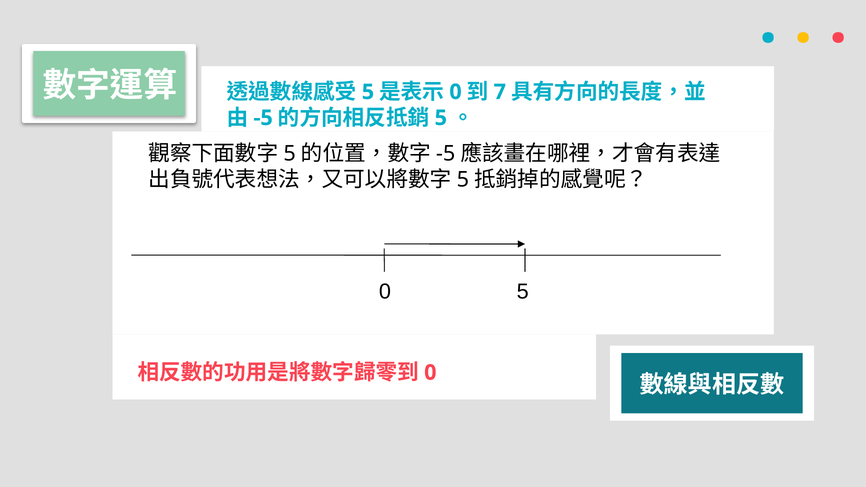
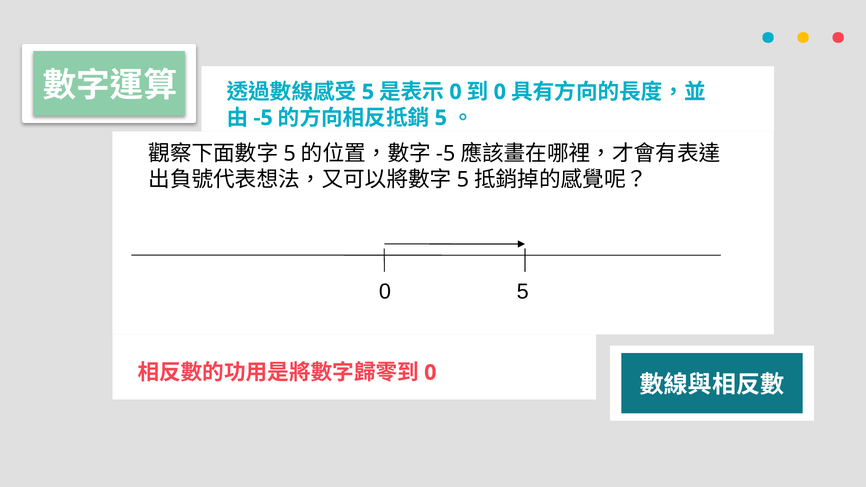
7: 7 -> 0 (500, 92)
